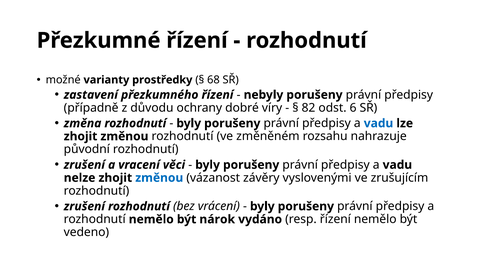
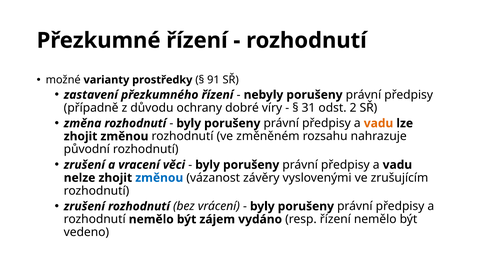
68: 68 -> 91 (213, 80)
82: 82 -> 31 (308, 108)
6: 6 -> 2 (353, 108)
vadu colour: blue -> orange (379, 123)
nárok: nárok -> zájem (217, 219)
